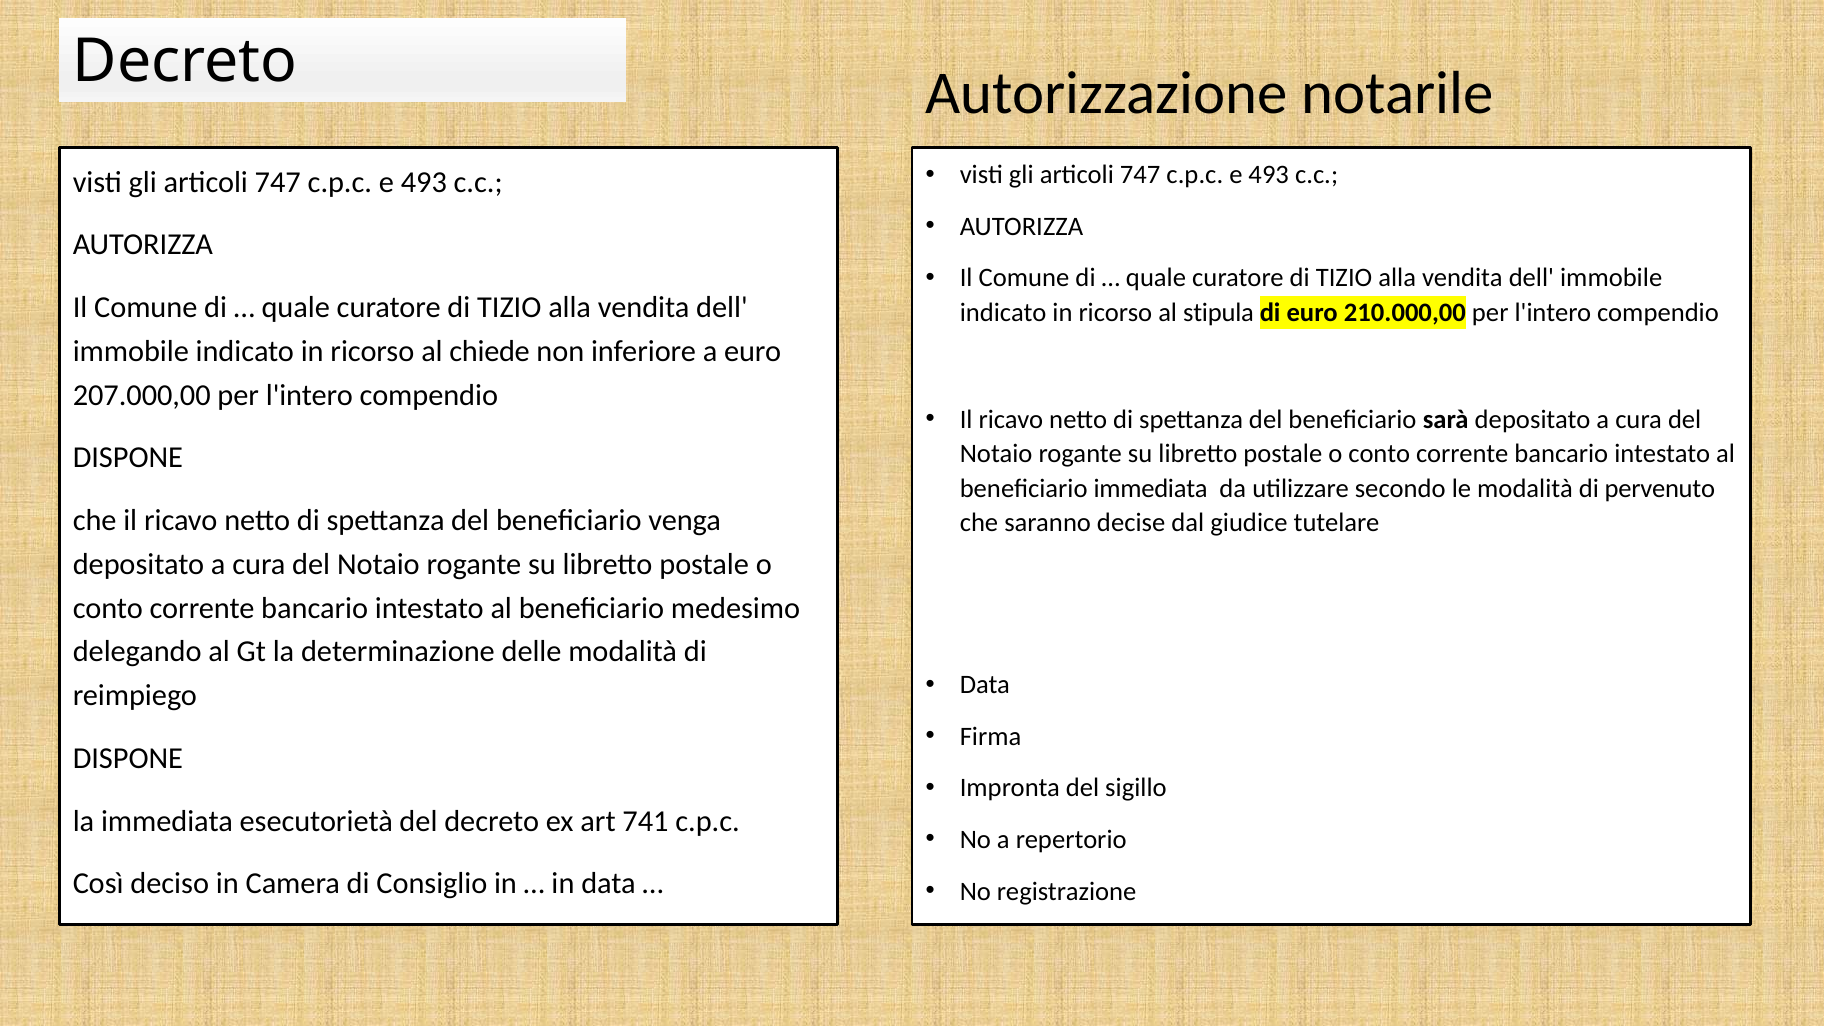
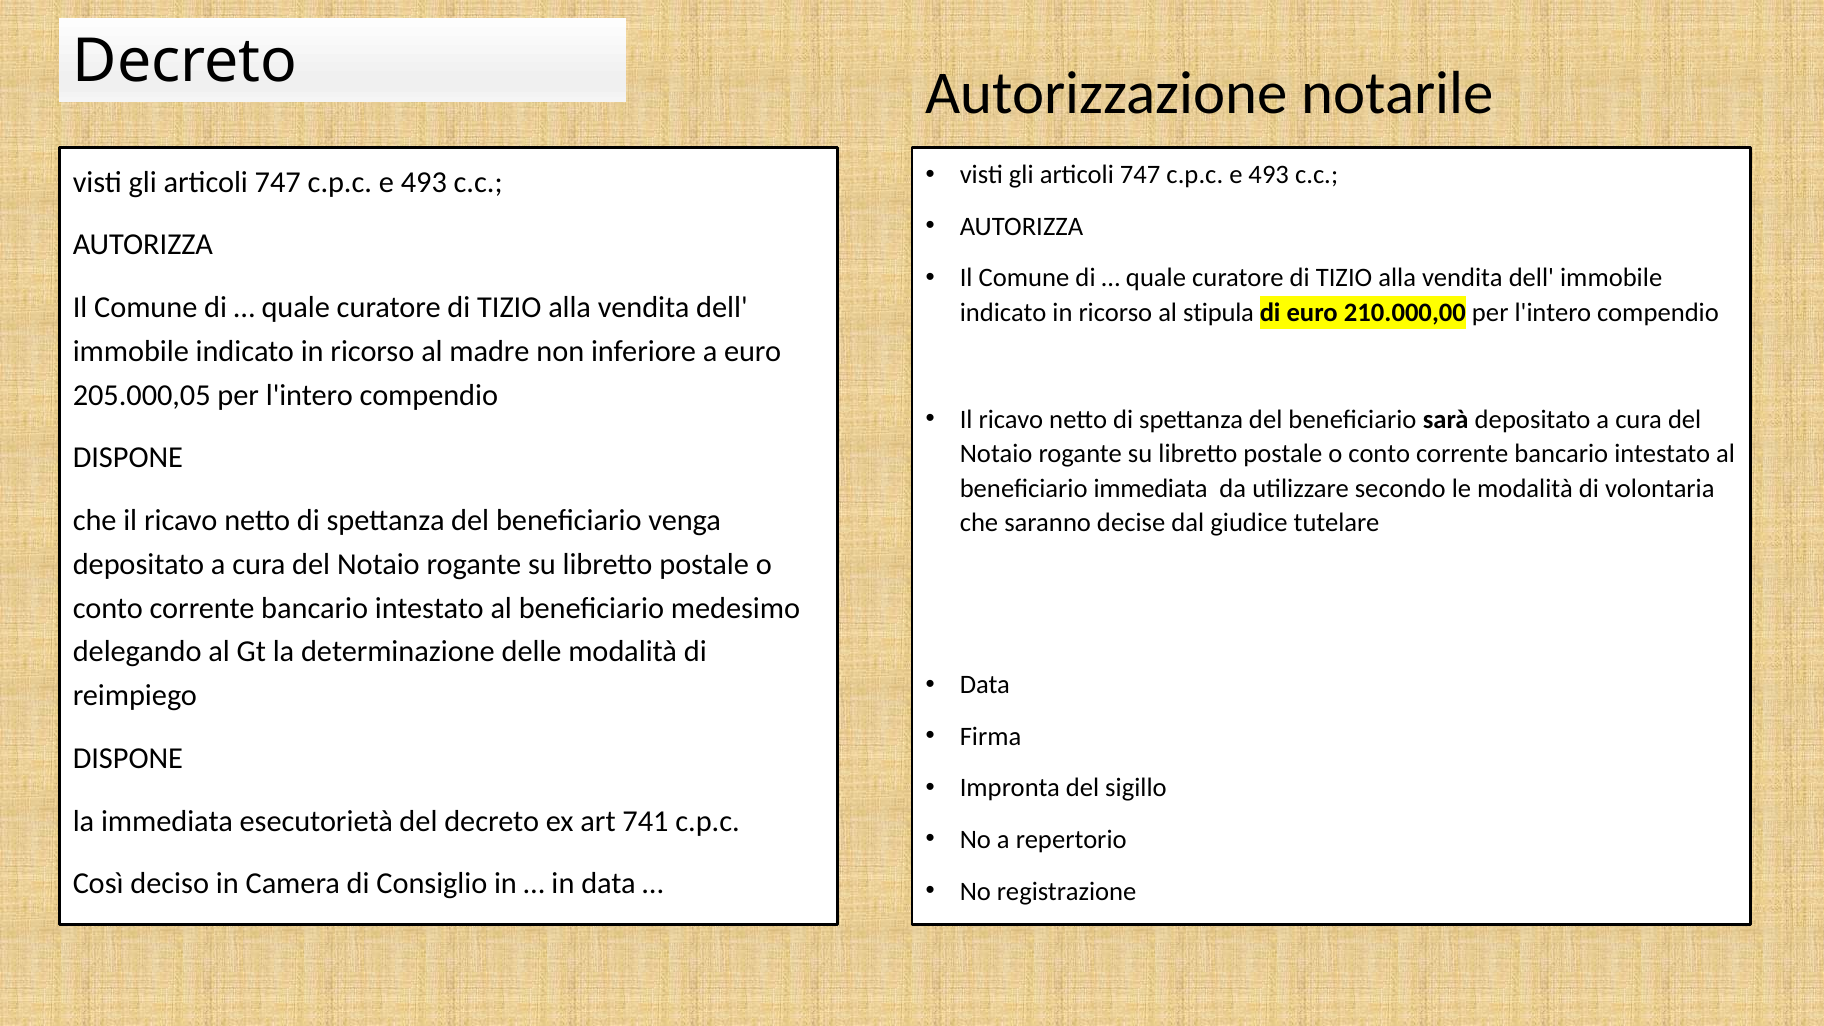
chiede: chiede -> madre (490, 351)
207.000,00: 207.000,00 -> 205.000,05 (142, 395)
pervenuto: pervenuto -> volontaria (1660, 488)
